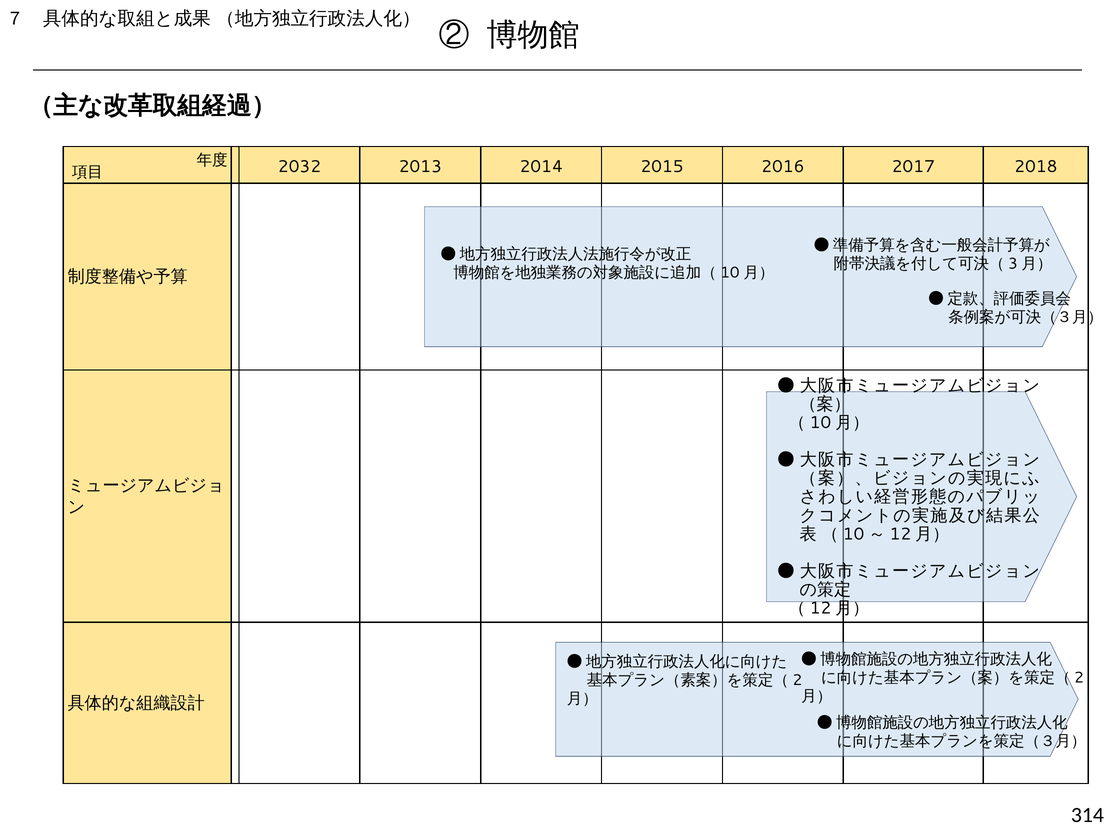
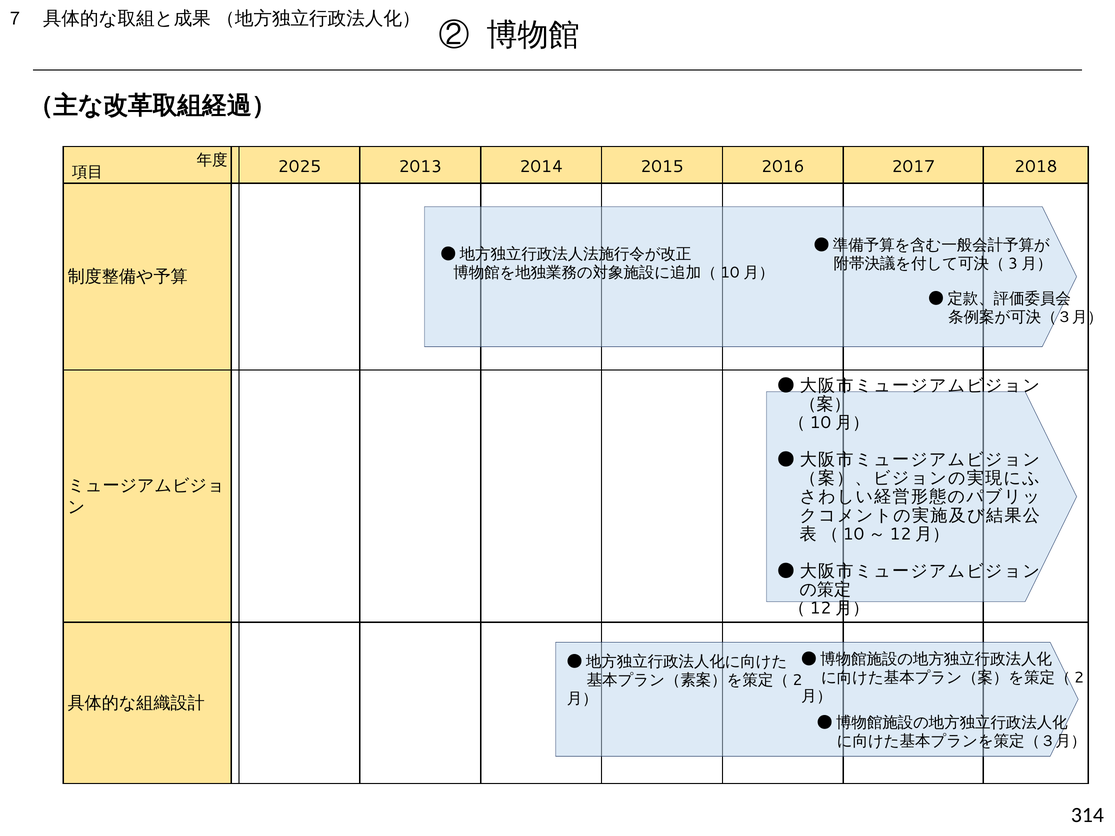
2032: 2032 -> 2025 (299, 167)
